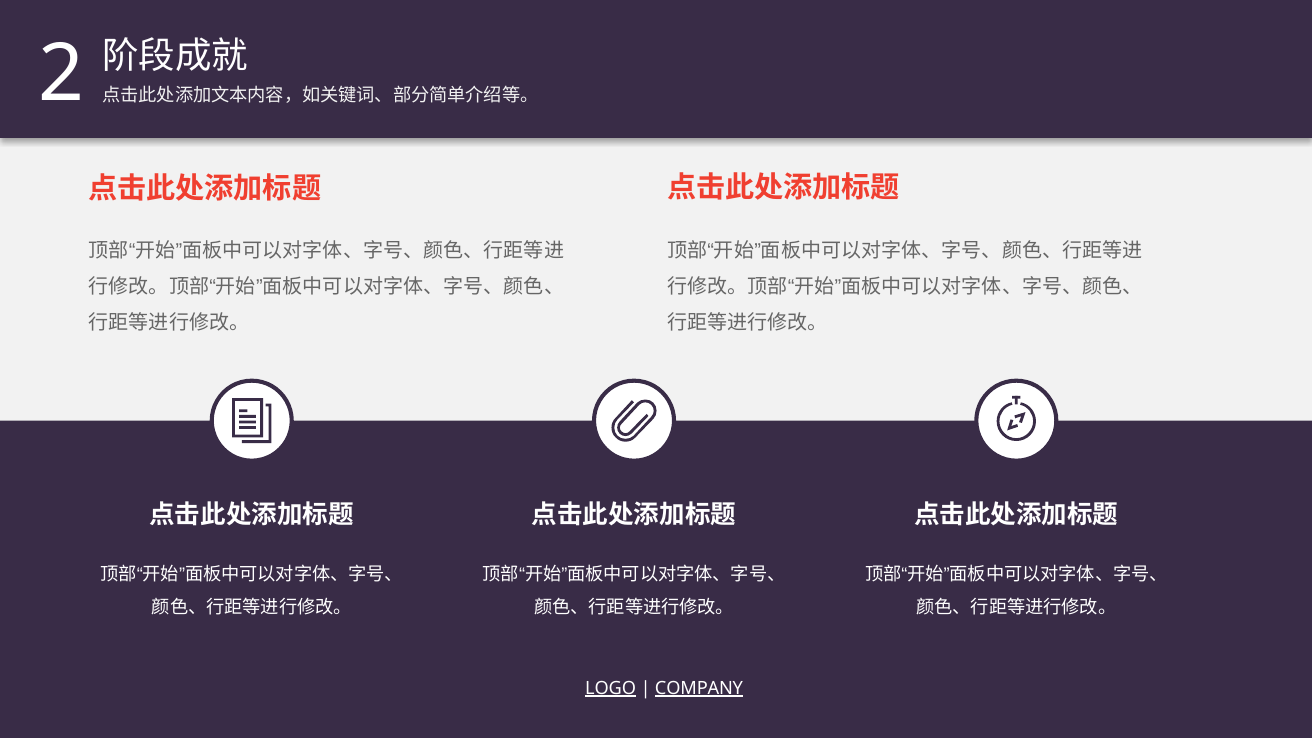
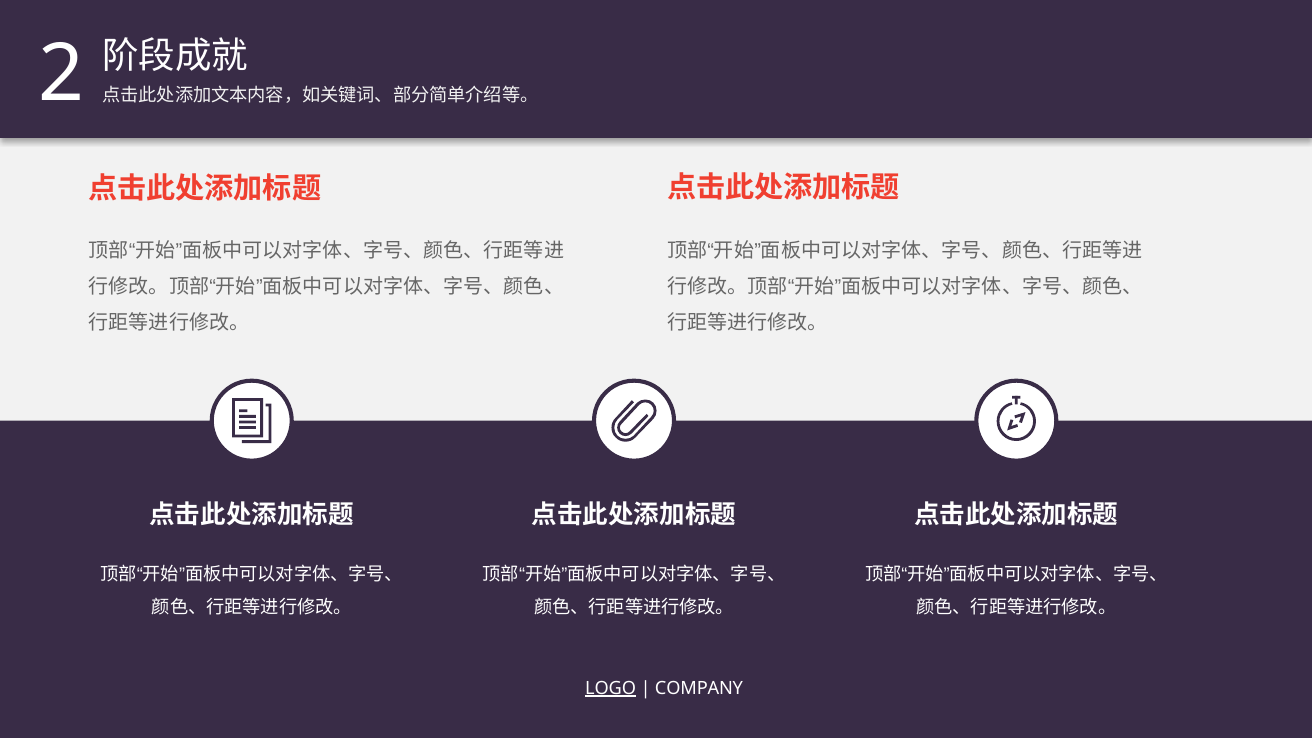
COMPANY underline: present -> none (699, 688)
